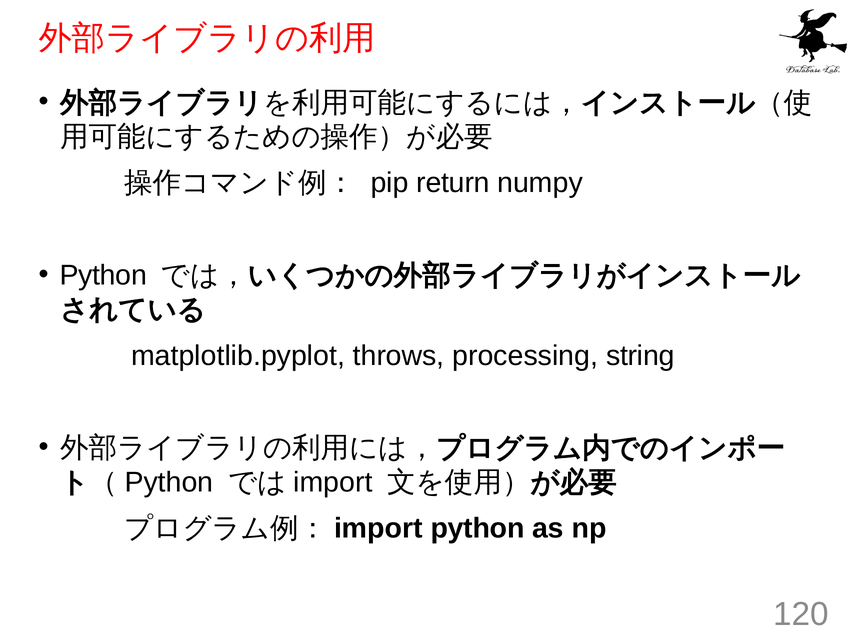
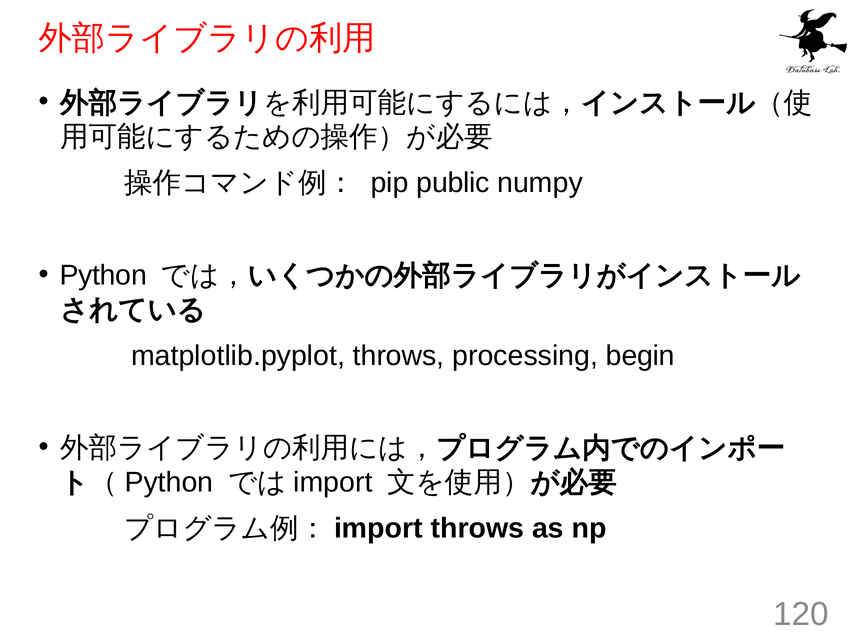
return: return -> public (453, 183)
string: string -> begin (640, 356)
python: python -> throws (477, 528)
